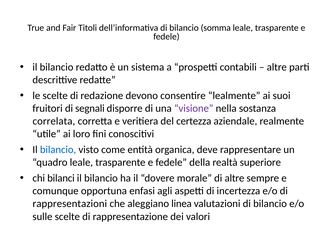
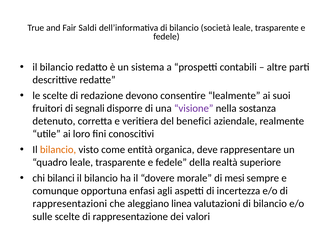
Titoli: Titoli -> Saldi (88, 28)
somma: somma -> società (216, 28)
correlata: correlata -> detenuto (54, 121)
certezza: certezza -> benefici (194, 121)
bilancio colour: blue -> orange (58, 150)
di altre: altre -> mesi (234, 178)
